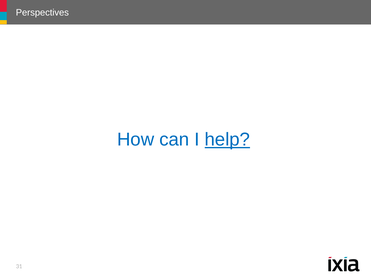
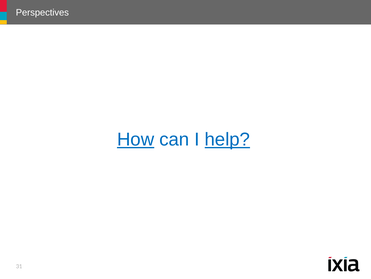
How underline: none -> present (136, 139)
